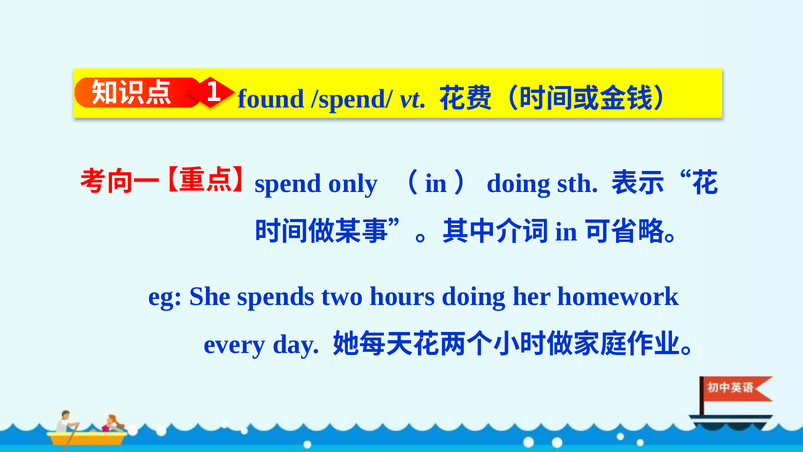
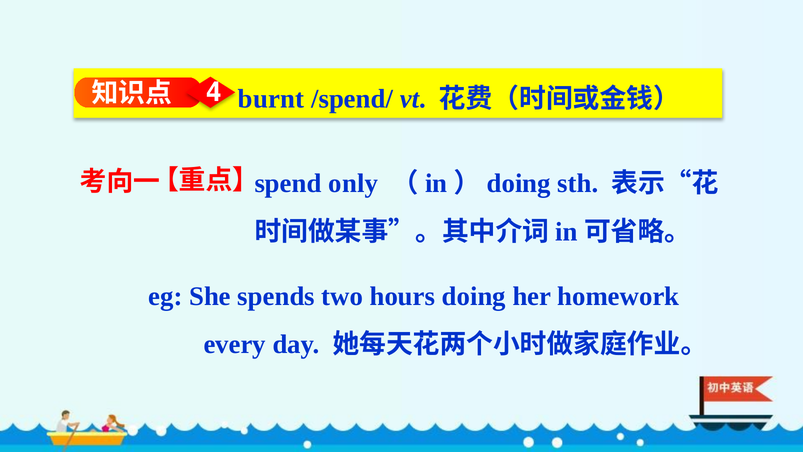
1: 1 -> 4 (214, 92)
found: found -> burnt (271, 99)
